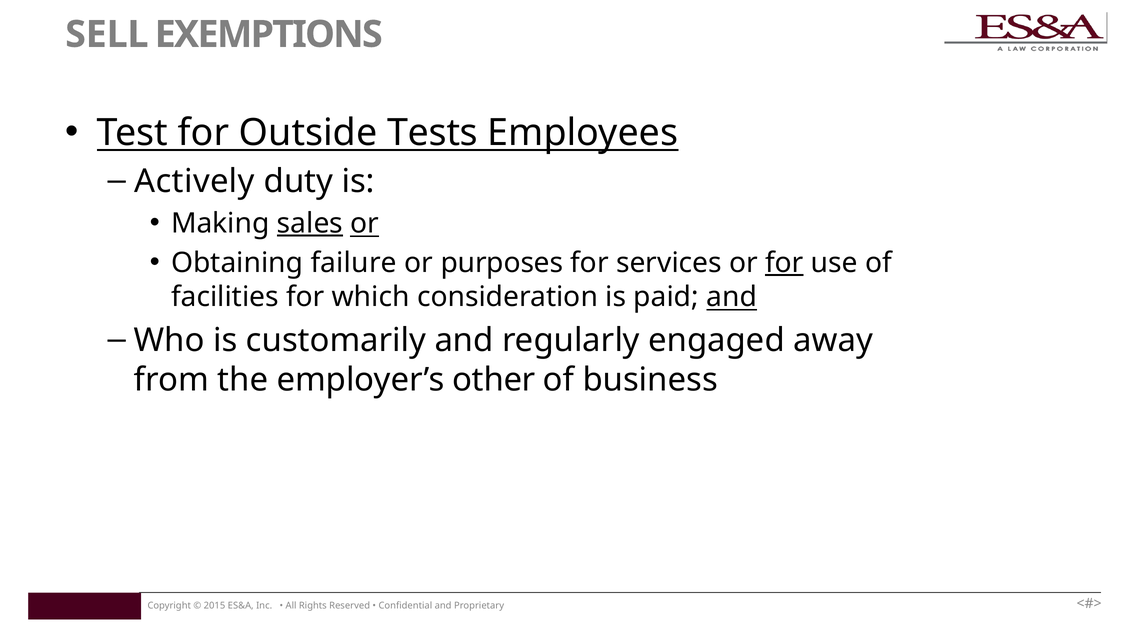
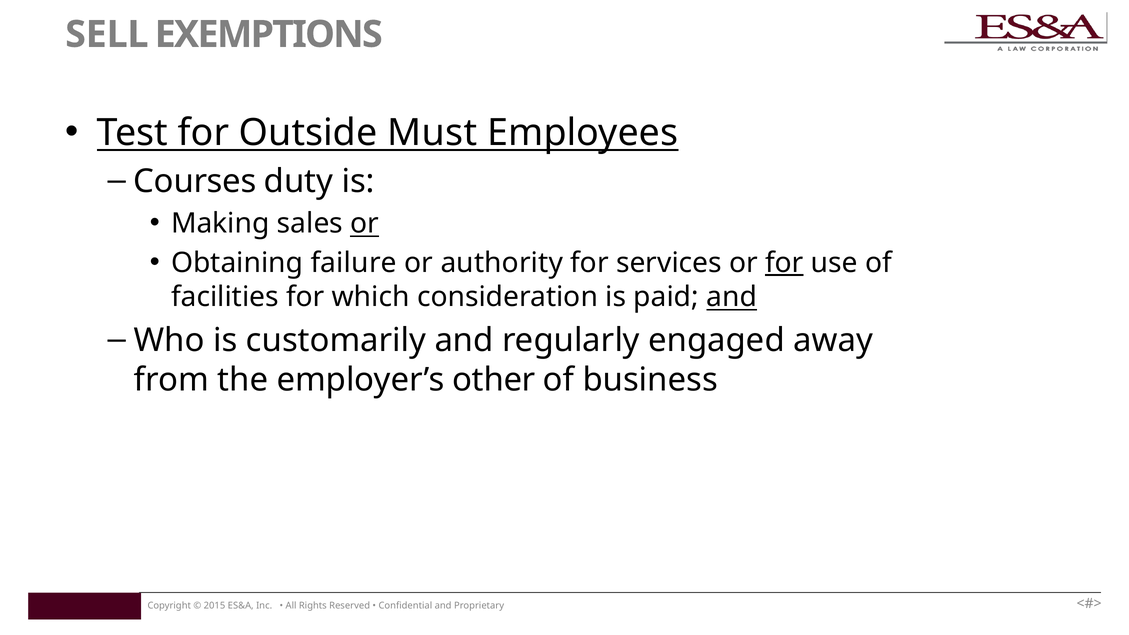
Tests: Tests -> Must (432, 133)
Actively: Actively -> Courses (195, 181)
sales underline: present -> none (310, 223)
purposes: purposes -> authority (502, 263)
